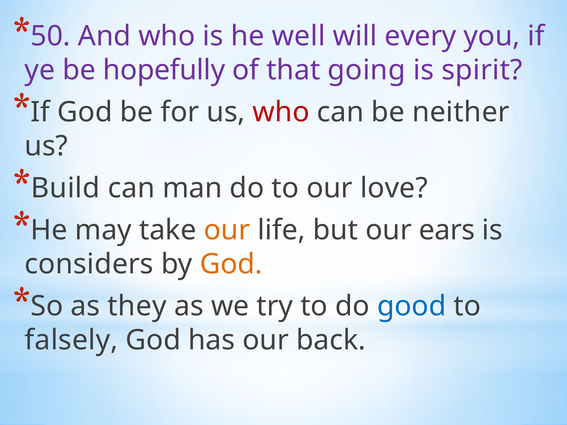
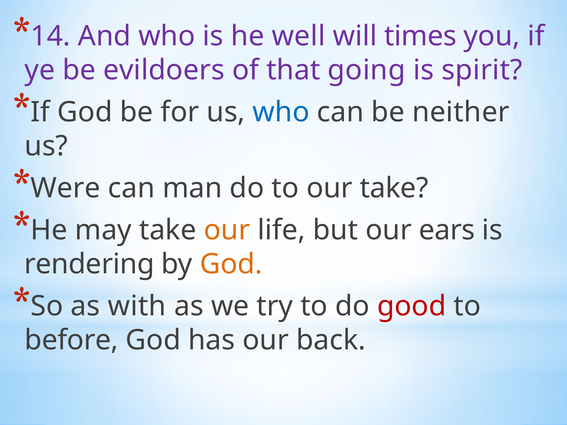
50: 50 -> 14 (51, 36)
every: every -> times (421, 36)
hopefully: hopefully -> evildoers (164, 70)
who colour: red -> blue (281, 112)
Build: Build -> Were (66, 188)
our love: love -> take (394, 188)
considers: considers -> rendering (89, 264)
they: they -> with (137, 306)
good colour: blue -> red (412, 306)
falsely: falsely -> before (72, 340)
